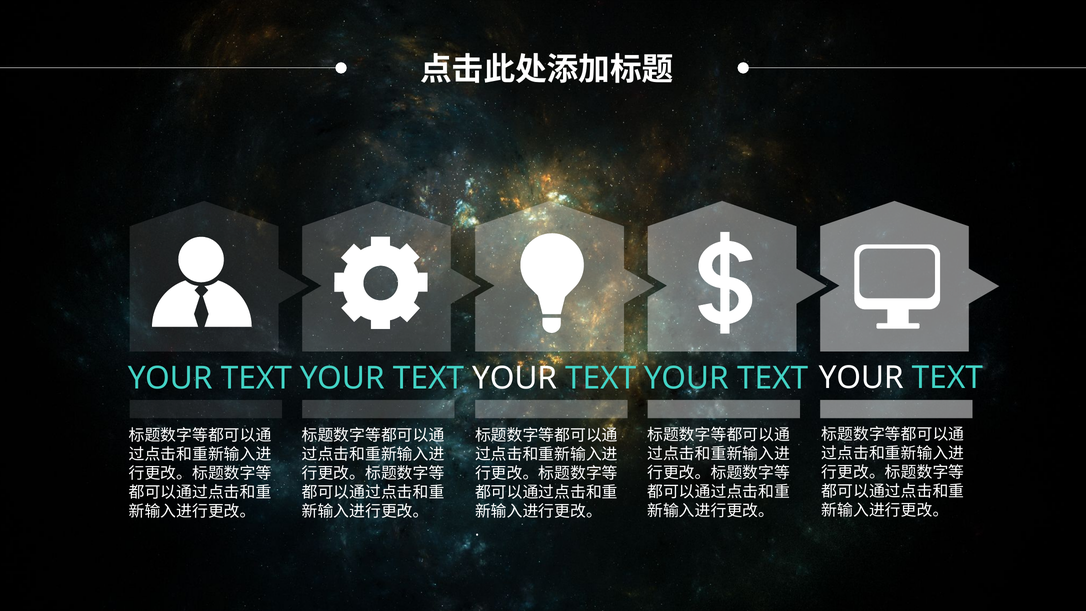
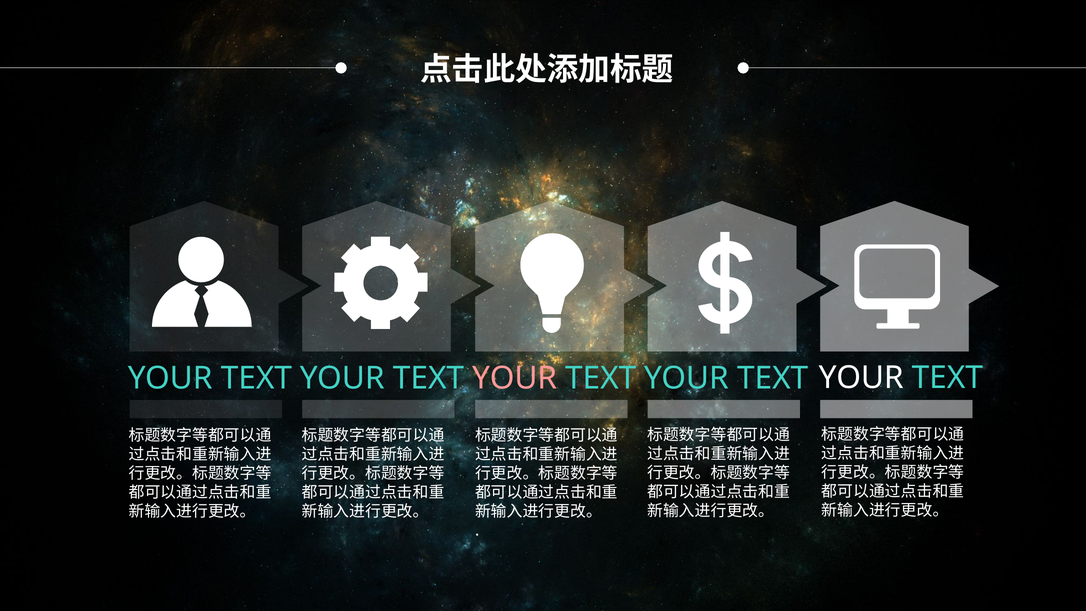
YOUR colour: white -> pink (515, 378)
